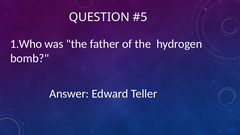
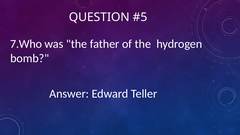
1.Who: 1.Who -> 7.Who (26, 44)
